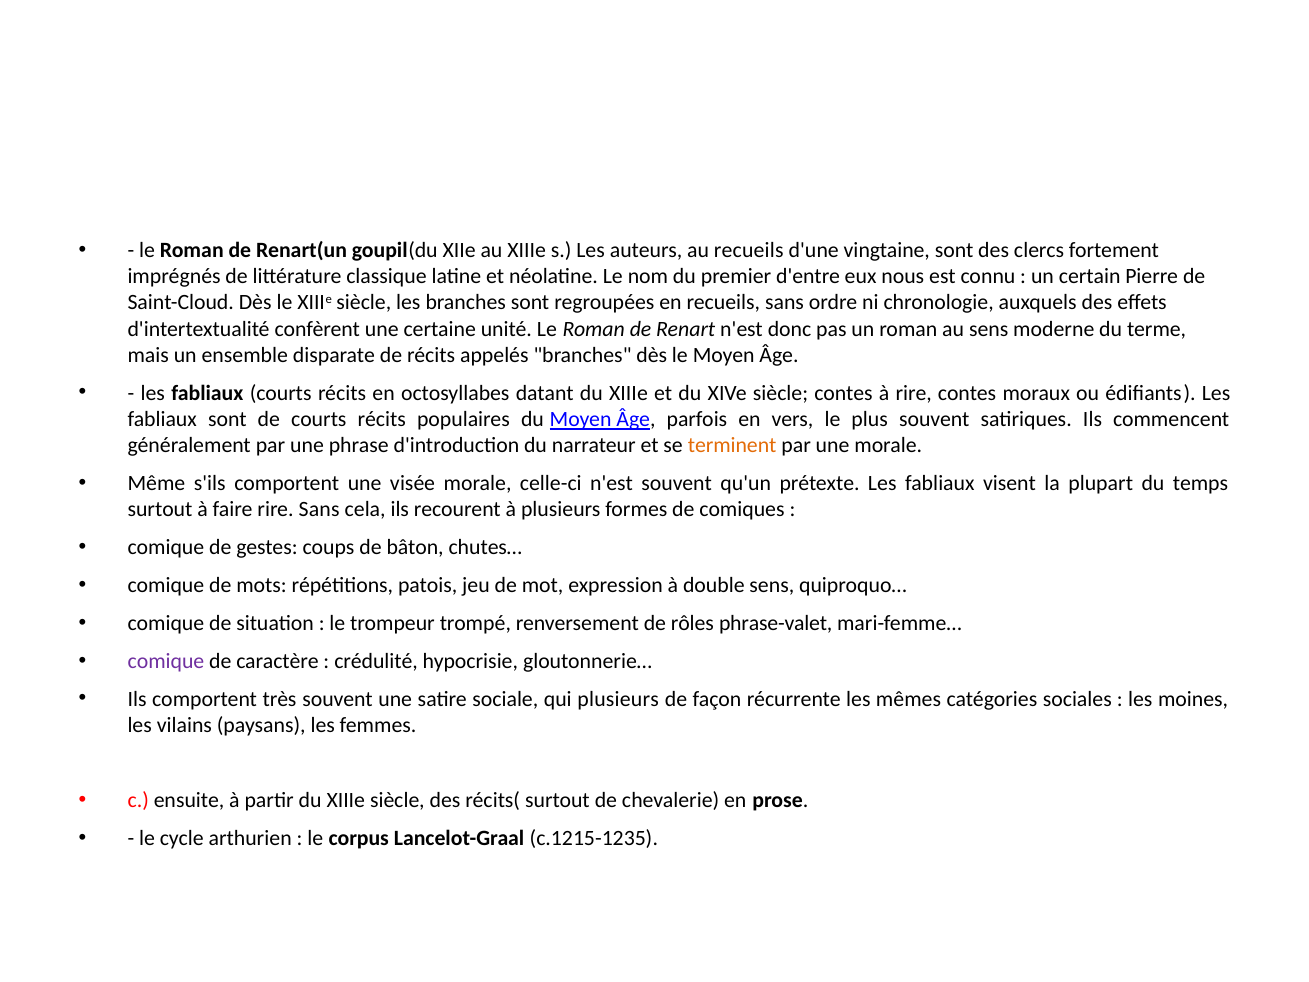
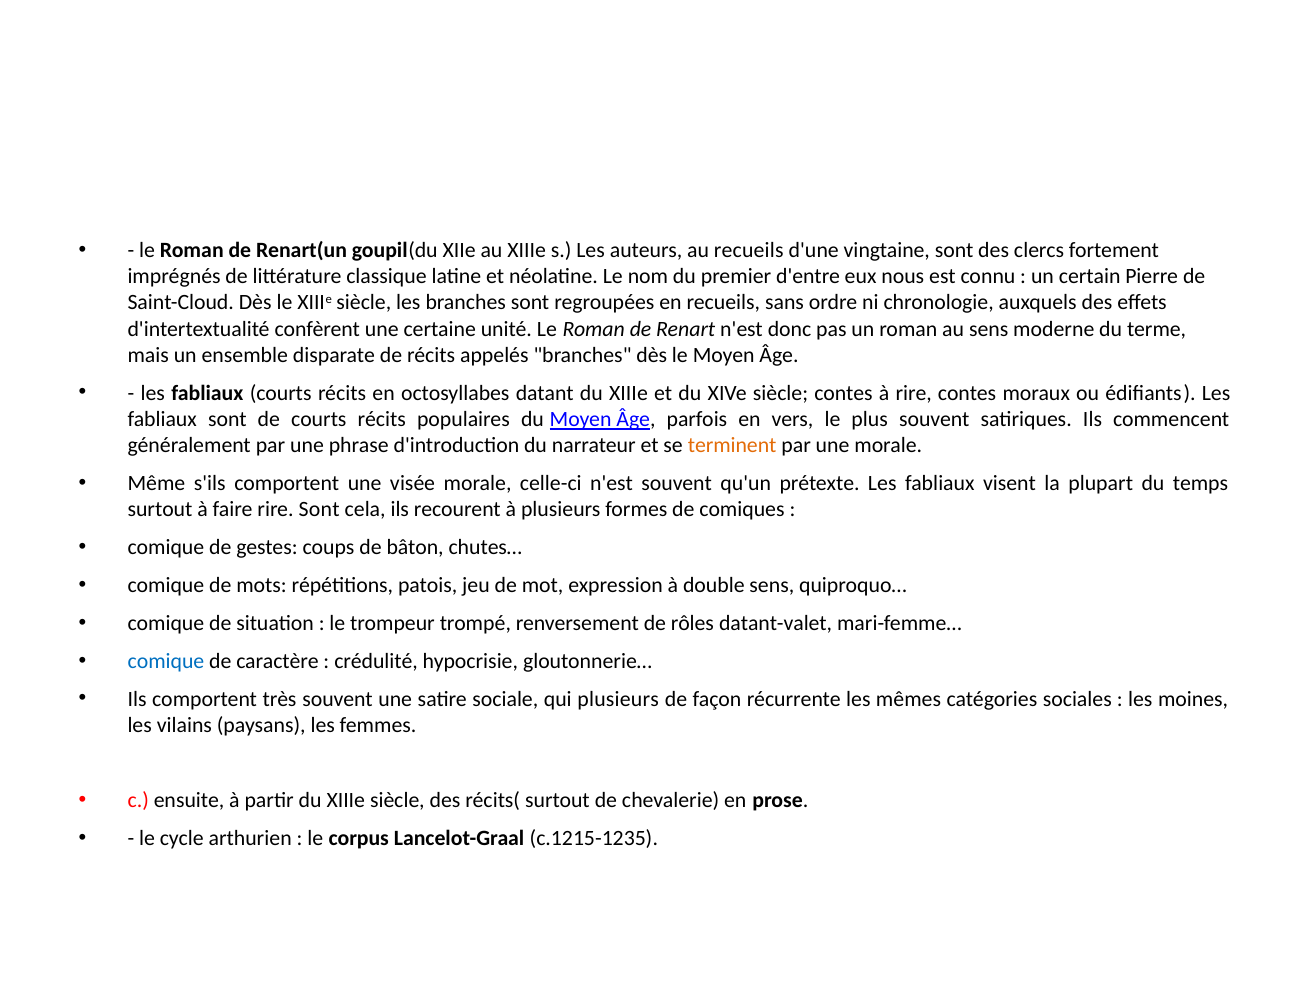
rire Sans: Sans -> Sont (319, 510)
phrase-valet: phrase-valet -> datant-valet (776, 623)
comique colour: purple -> blue (166, 661)
